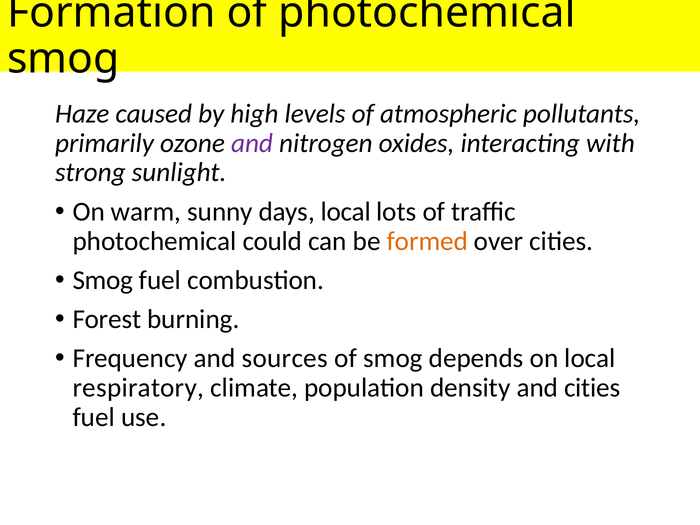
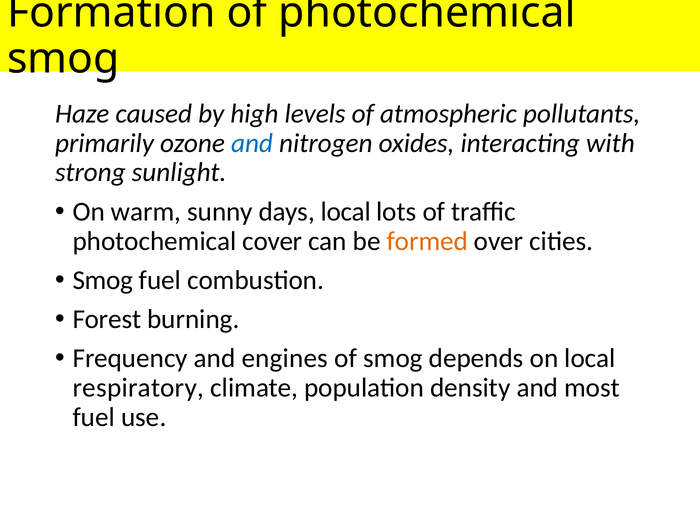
and colour: purple -> blue (252, 143)
could: could -> cover (272, 241)
sources: sources -> engines (285, 358)
and cities: cities -> most (592, 388)
